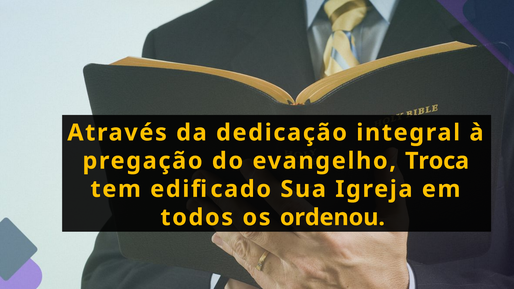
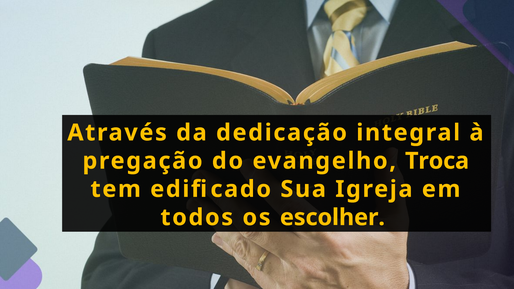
ordenou: ordenou -> escolher (332, 217)
